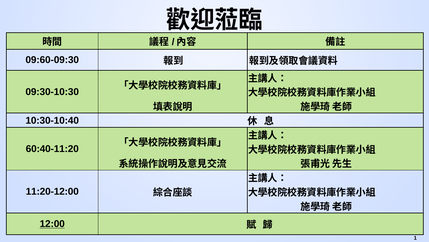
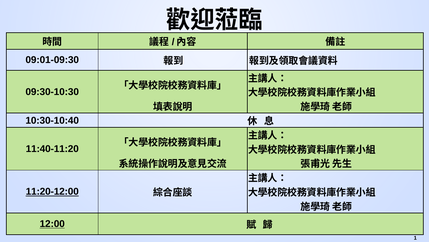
09:60-09:30: 09:60-09:30 -> 09:01-09:30 (52, 60)
60:40-11:20: 60:40-11:20 -> 11:40-11:20 (52, 149)
11:20-12:00 underline: none -> present (52, 191)
